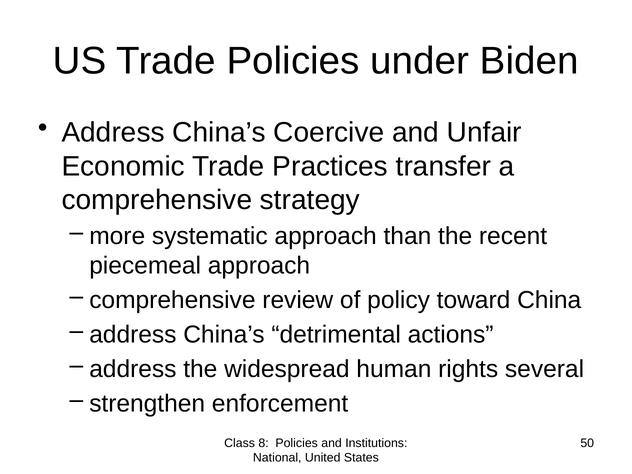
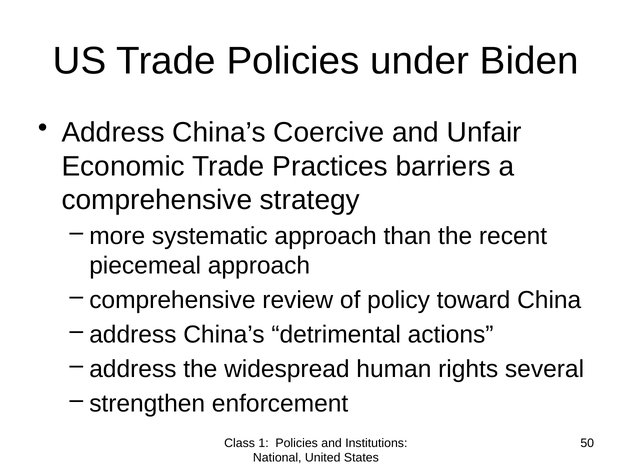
transfer: transfer -> barriers (443, 166)
8: 8 -> 1 (264, 443)
